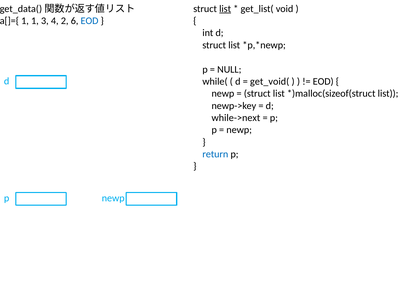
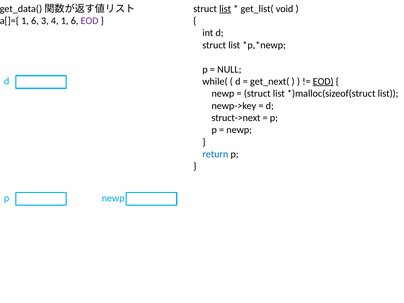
a[]={ 1 1: 1 -> 6 (35, 21)
4 2: 2 -> 1 (65, 21)
EOD colour: blue -> purple (90, 21)
get_void(: get_void( -> get_next( (270, 81)
EOD underline: none -> present (323, 81)
while->next: while->next -> struct->next (236, 118)
